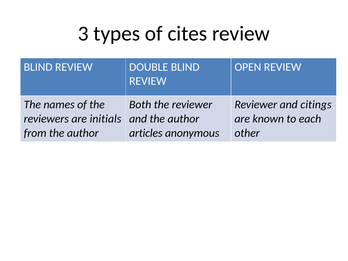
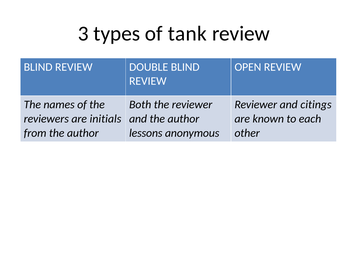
cites: cites -> tank (187, 34)
articles: articles -> lessons (146, 133)
